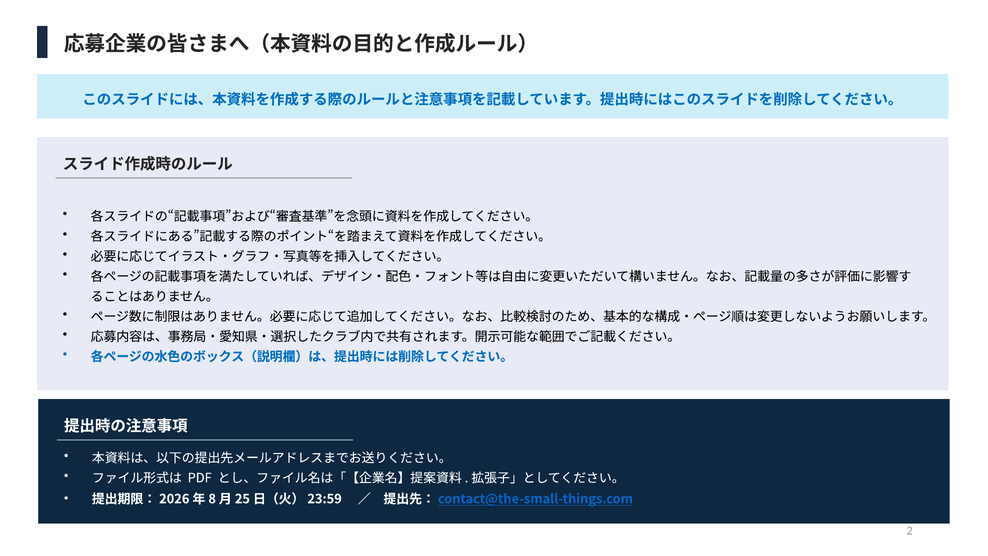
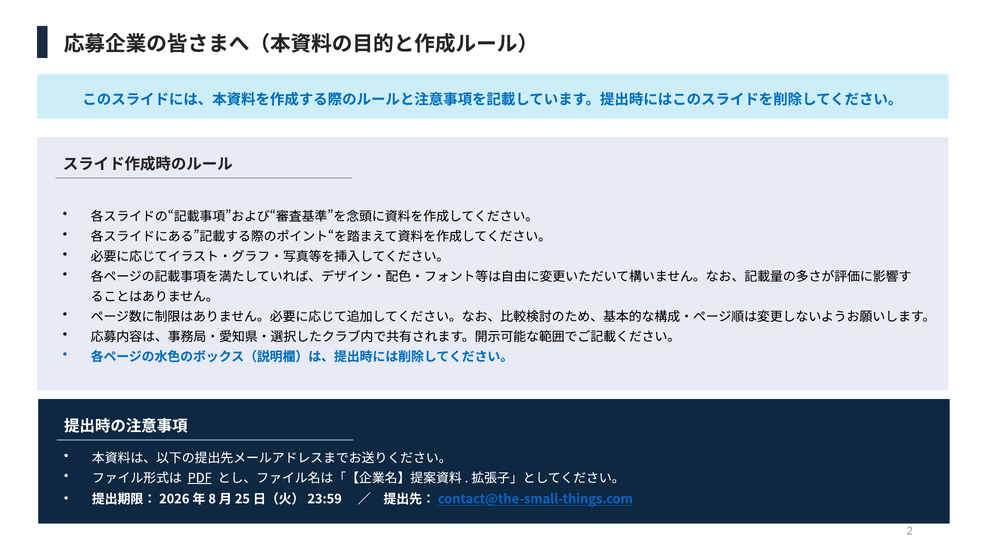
PDF underline: none -> present (200, 478)
